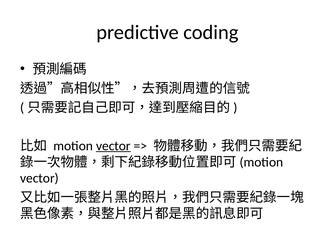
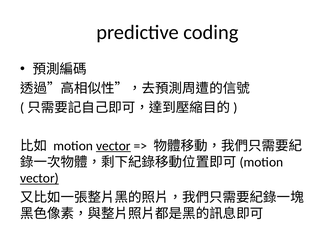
vector underline: none -> present (39, 178)
